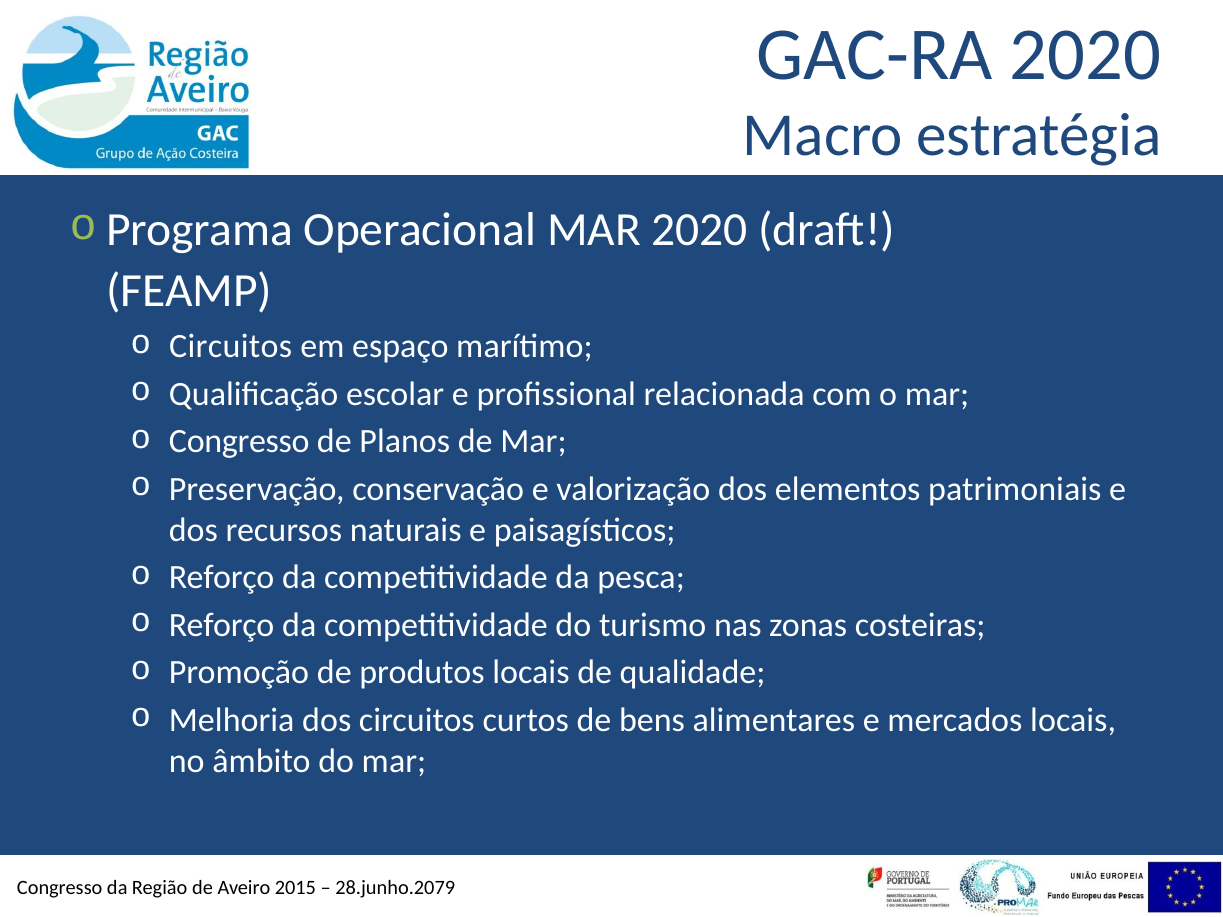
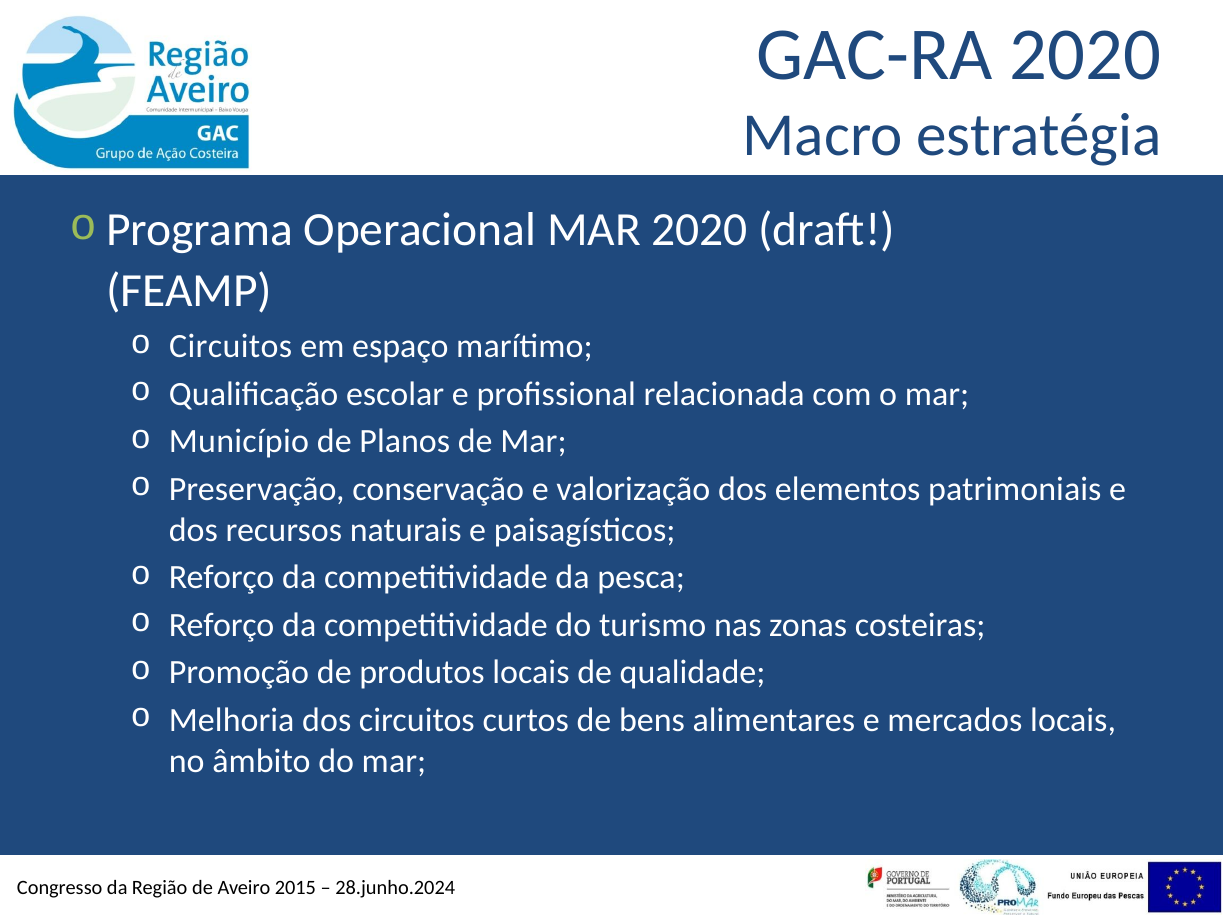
o Congresso: Congresso -> Município (239, 442)
28.junho.2079: 28.junho.2079 -> 28.junho.2024 (395, 888)
